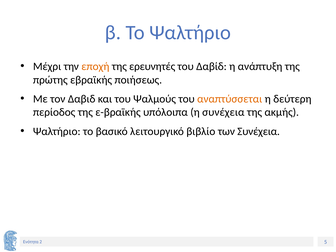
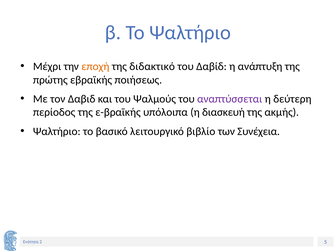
ερευνητές: ερευνητές -> διδακτικό (152, 66)
αναπτύσσεται colour: orange -> purple (230, 99)
η συνέχεια: συνέχεια -> διασκευή (223, 112)
